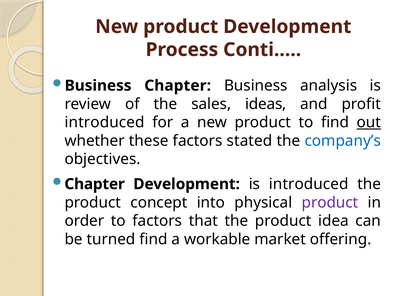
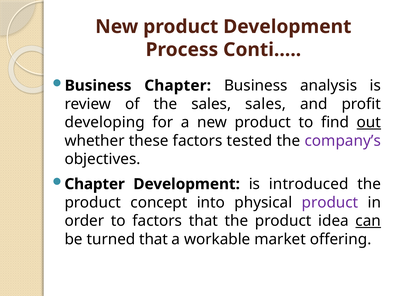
sales ideas: ideas -> sales (266, 104)
introduced: introduced -> developing (105, 122)
stated: stated -> tested (249, 141)
company’s colour: blue -> purple (343, 141)
can underline: none -> present (368, 220)
turned find: find -> that (154, 239)
